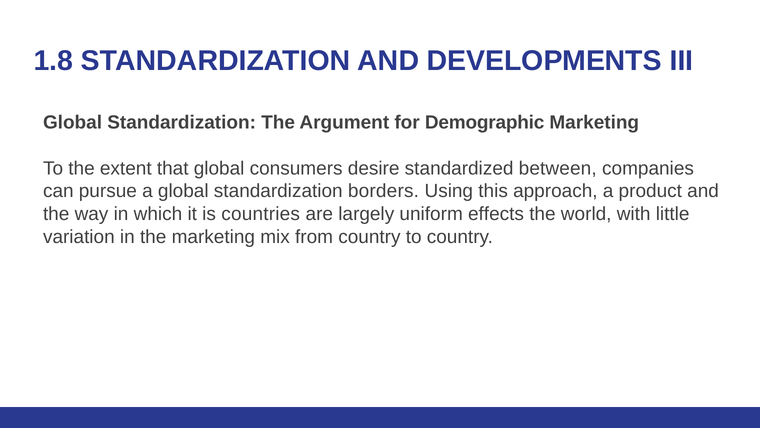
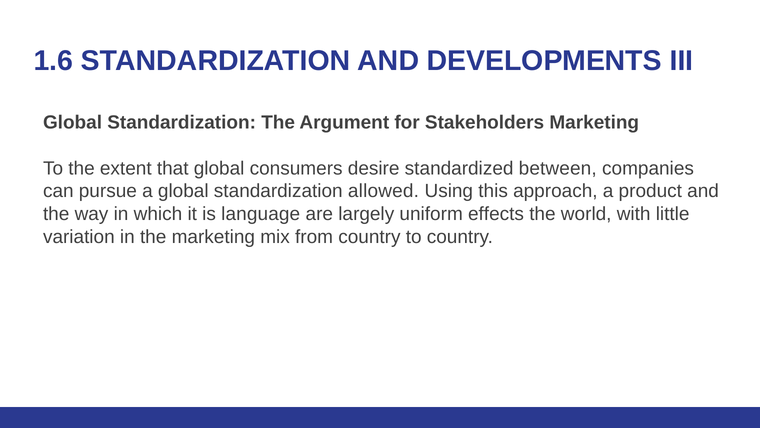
1.8: 1.8 -> 1.6 (53, 61)
Demographic: Demographic -> Stakeholders (485, 123)
borders: borders -> allowed (383, 191)
countries: countries -> language (261, 214)
